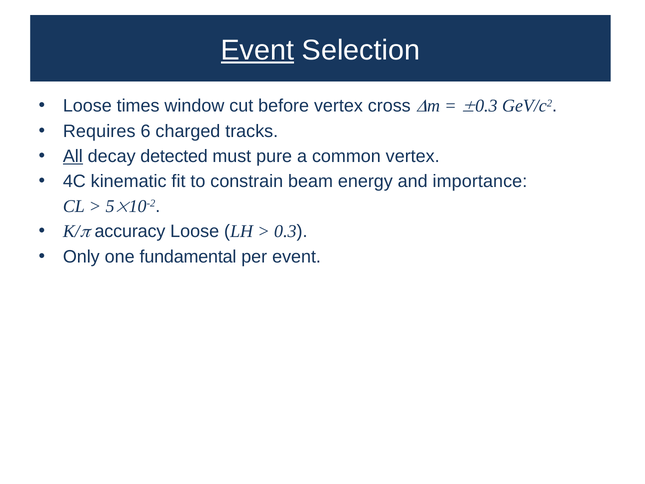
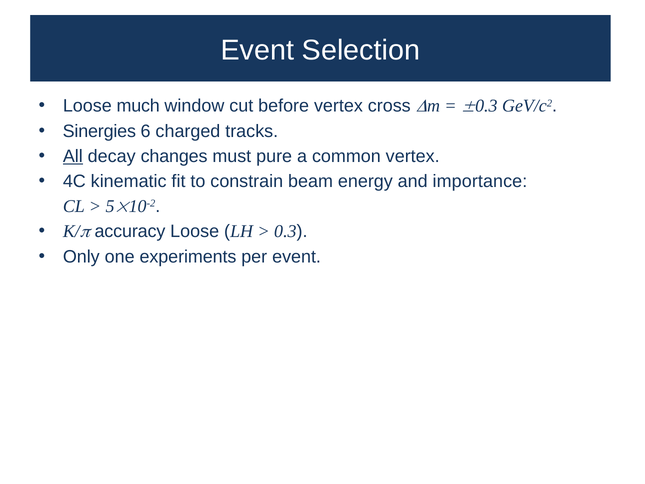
Event underline: present -> none (257, 50)
times: times -> much (138, 106)
Requires: Requires -> Sinergies (99, 131)
detected: detected -> changes (174, 156)
fundamental: fundamental -> experiments (188, 256)
